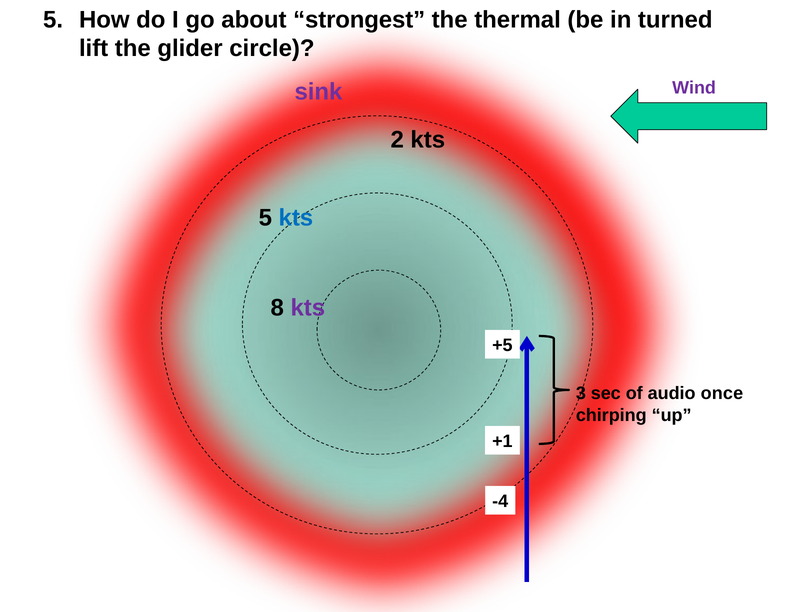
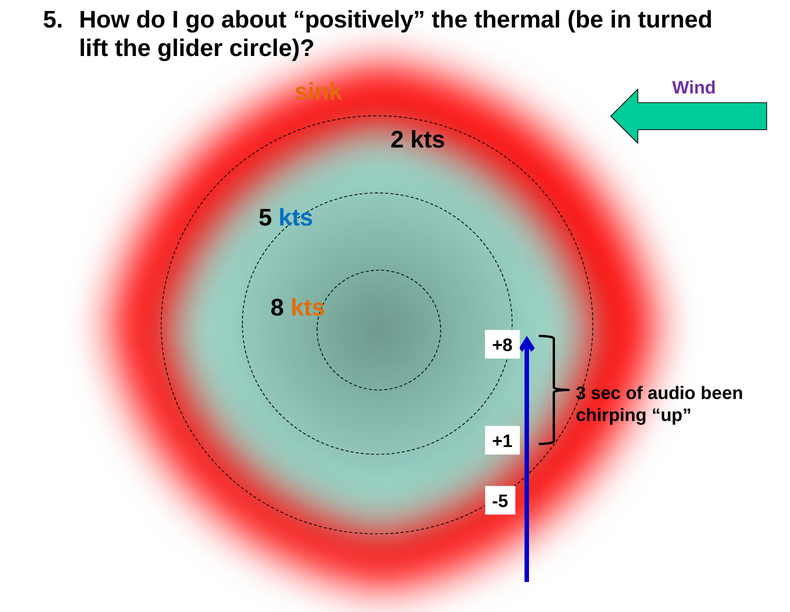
strongest: strongest -> positively (359, 20)
sink colour: purple -> orange (318, 92)
kts colour: purple -> orange (308, 307)
+5: +5 -> +8 (502, 345)
once: once -> been (722, 393)
-4: -4 -> -5 (500, 501)
